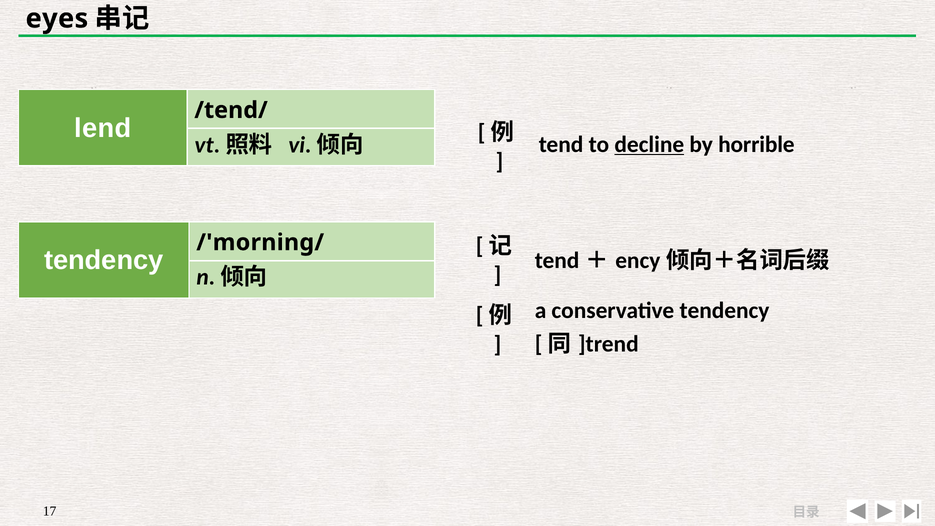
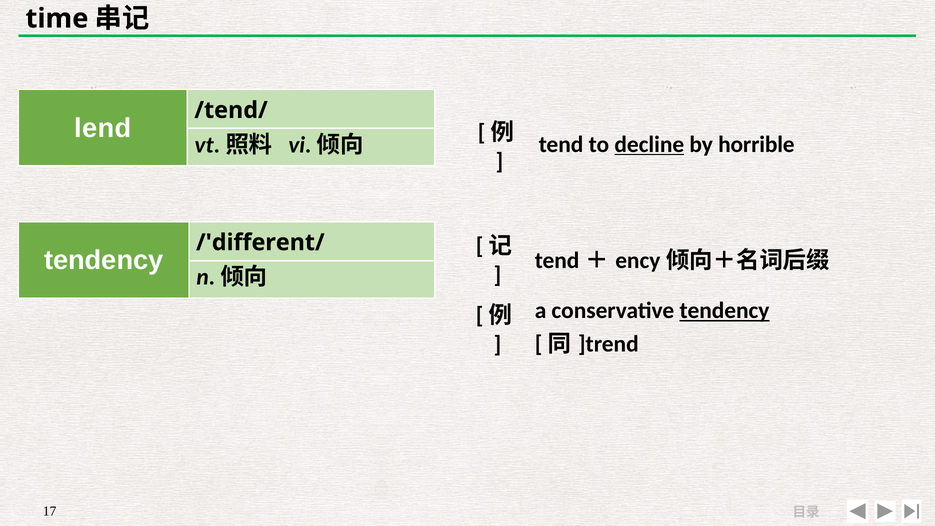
eyes: eyes -> time (57, 19)
/'morning/: /'morning/ -> /'different/ (260, 242)
tendency underline: none -> present (724, 311)
